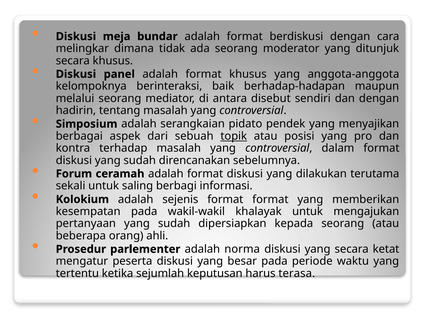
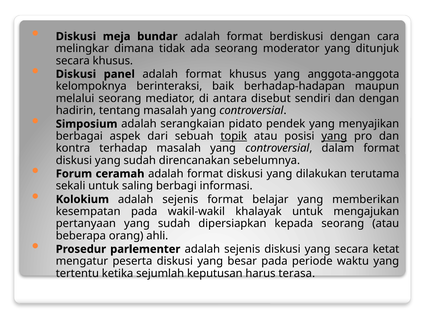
yang underline: none -> present (334, 136)
format format: format -> belajar (270, 199)
parlementer adalah norma: norma -> sejenis (242, 249)
